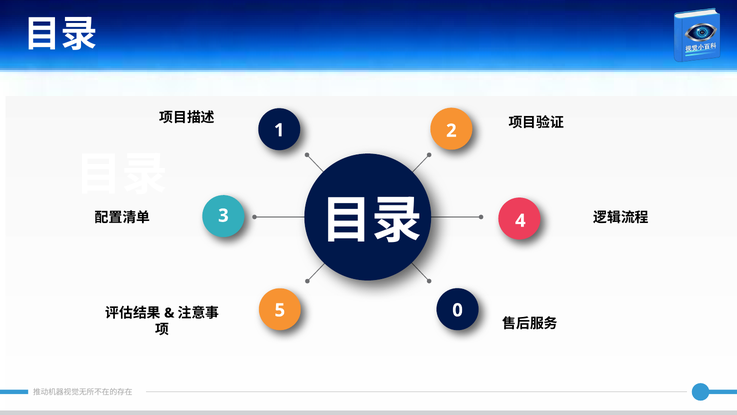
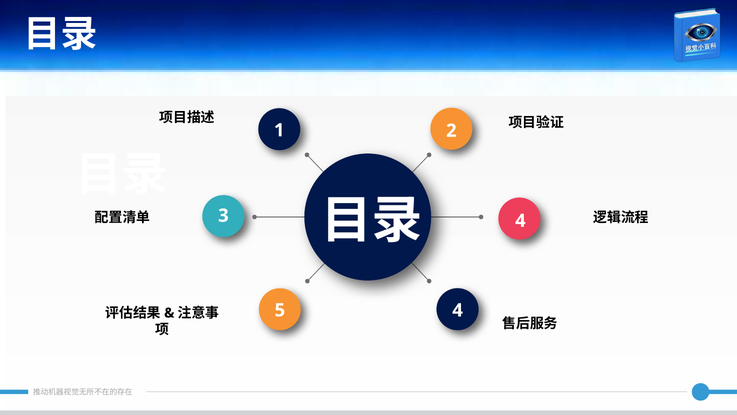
5 0: 0 -> 4 (458, 310)
